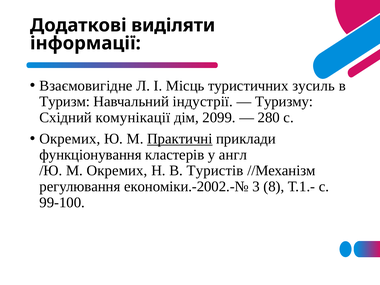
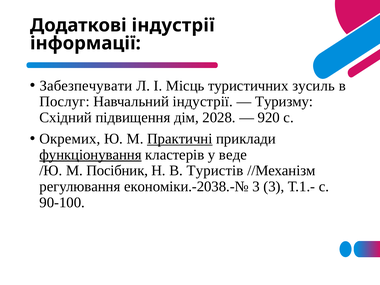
Додаткові виділяти: виділяти -> індустрії (173, 25)
Взаємовигідне: Взаємовигідне -> Забезпечувати (86, 86)
Туризм: Туризм -> Послуг (65, 102)
комунікації: комунікації -> підвищення (133, 118)
2099: 2099 -> 2028 (219, 118)
280: 280 -> 920 (269, 118)
функціонування underline: none -> present (91, 155)
англ: англ -> веде (233, 155)
М Окремих: Окремих -> Посібник (117, 171)
економіки.-2002.-№: економіки.-2002.-№ -> економіки.-2038.-№ (186, 187)
3 8: 8 -> 3 (274, 187)
99-100: 99-100 -> 90-100 (62, 202)
